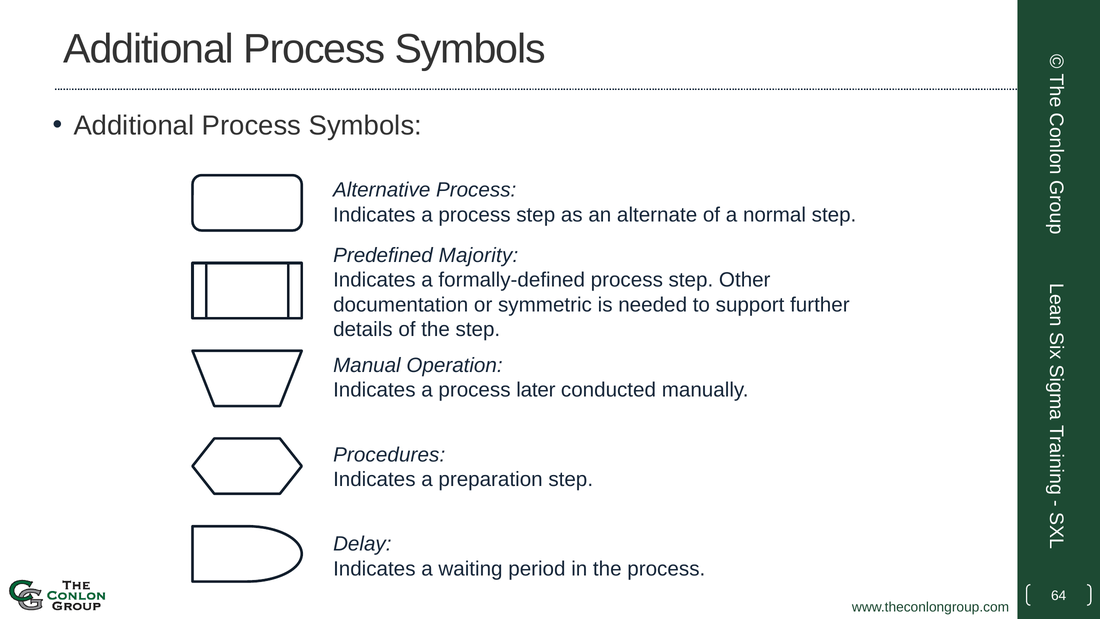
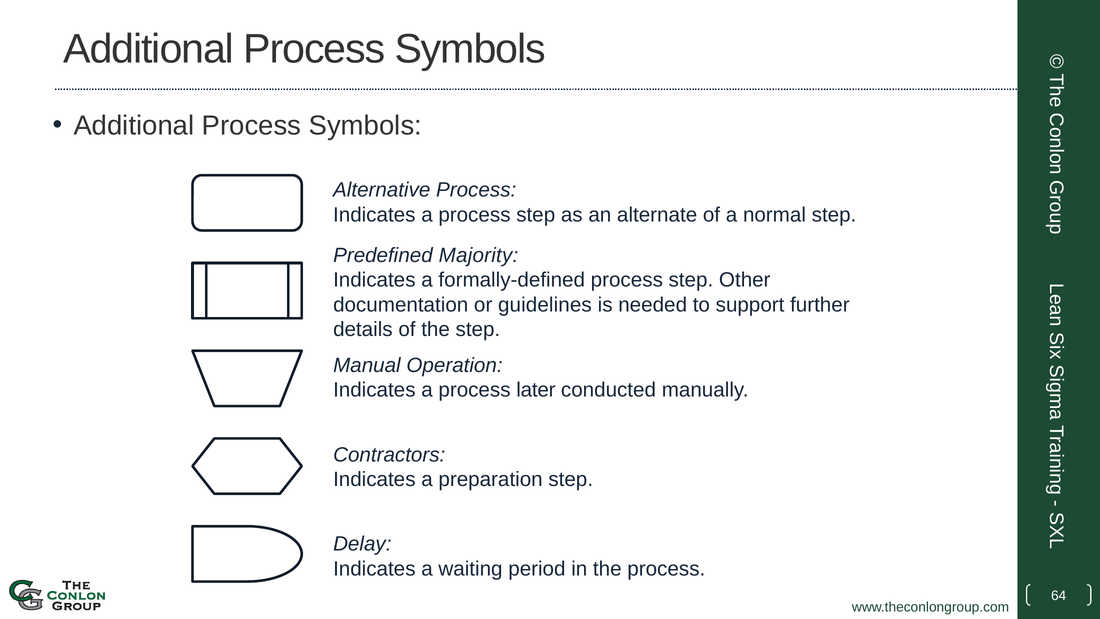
symmetric: symmetric -> guidelines (545, 305)
Procedures: Procedures -> Contractors (389, 455)
